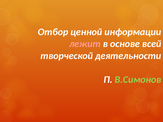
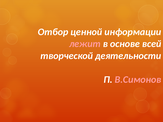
В.Симонов colour: light green -> pink (138, 80)
